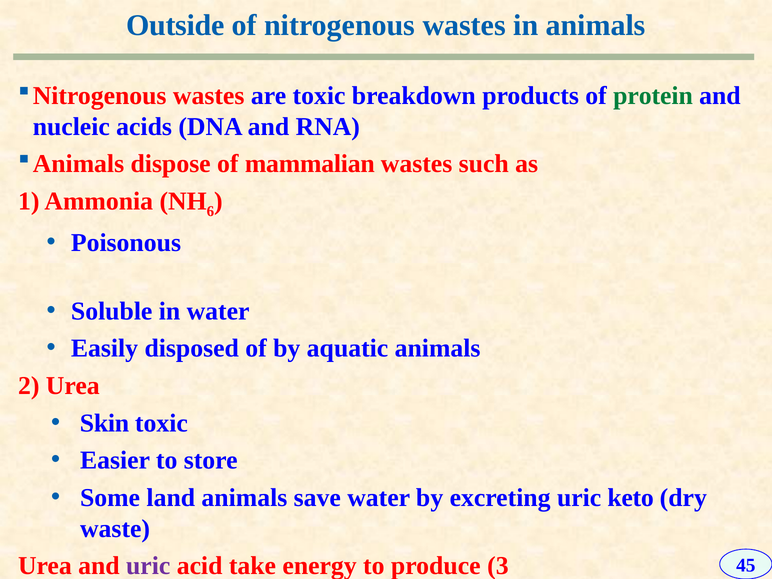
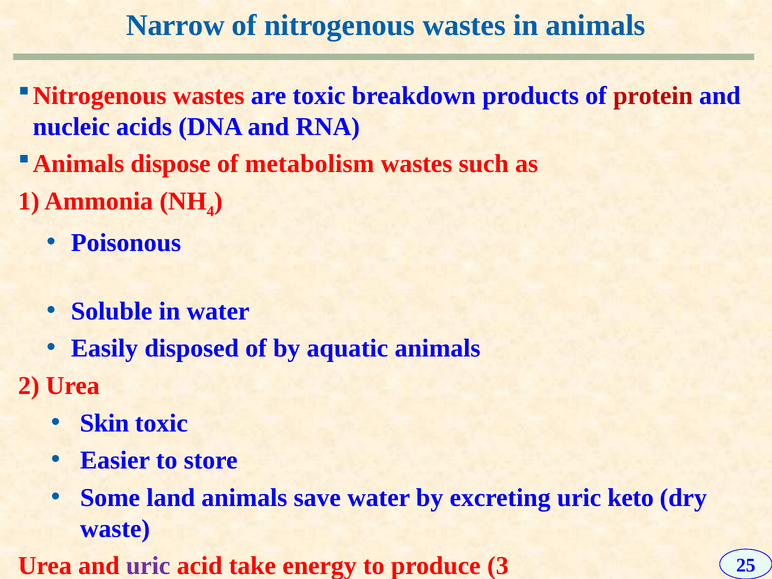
Outside: Outside -> Narrow (175, 26)
protein colour: green -> red (653, 96)
mammalian: mammalian -> metabolism (310, 164)
6: 6 -> 4 (210, 211)
45: 45 -> 25 (746, 565)
